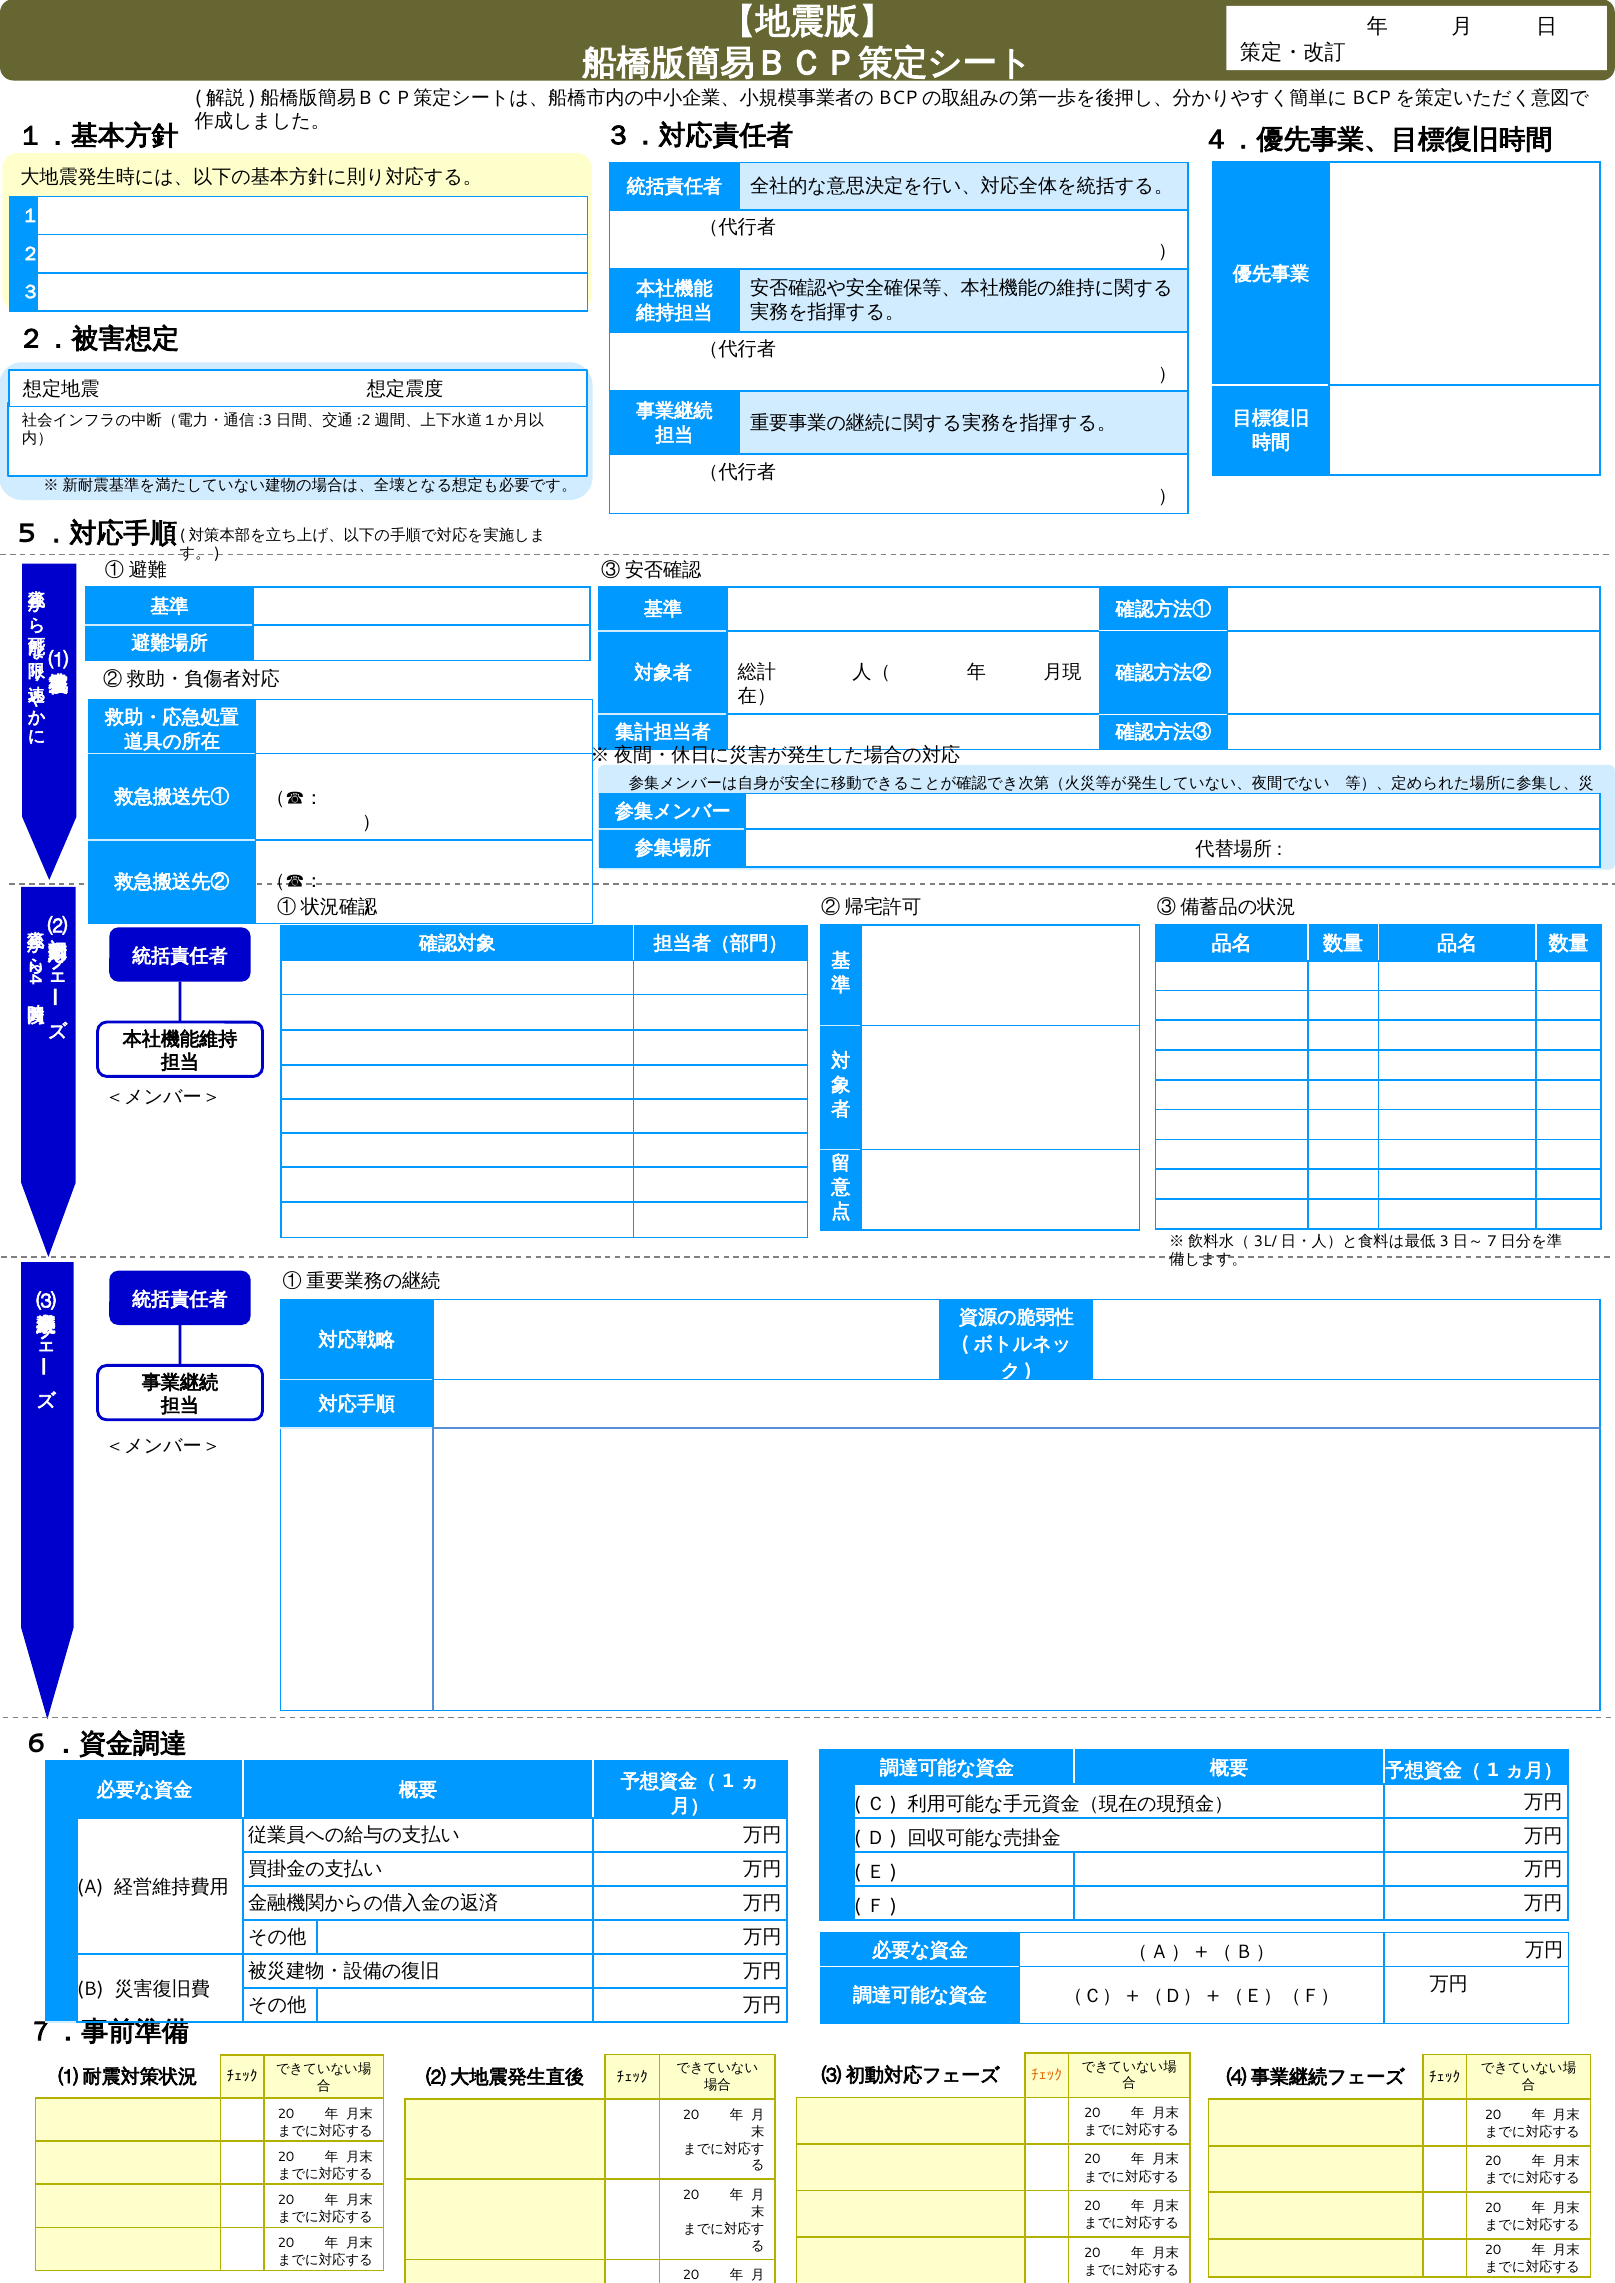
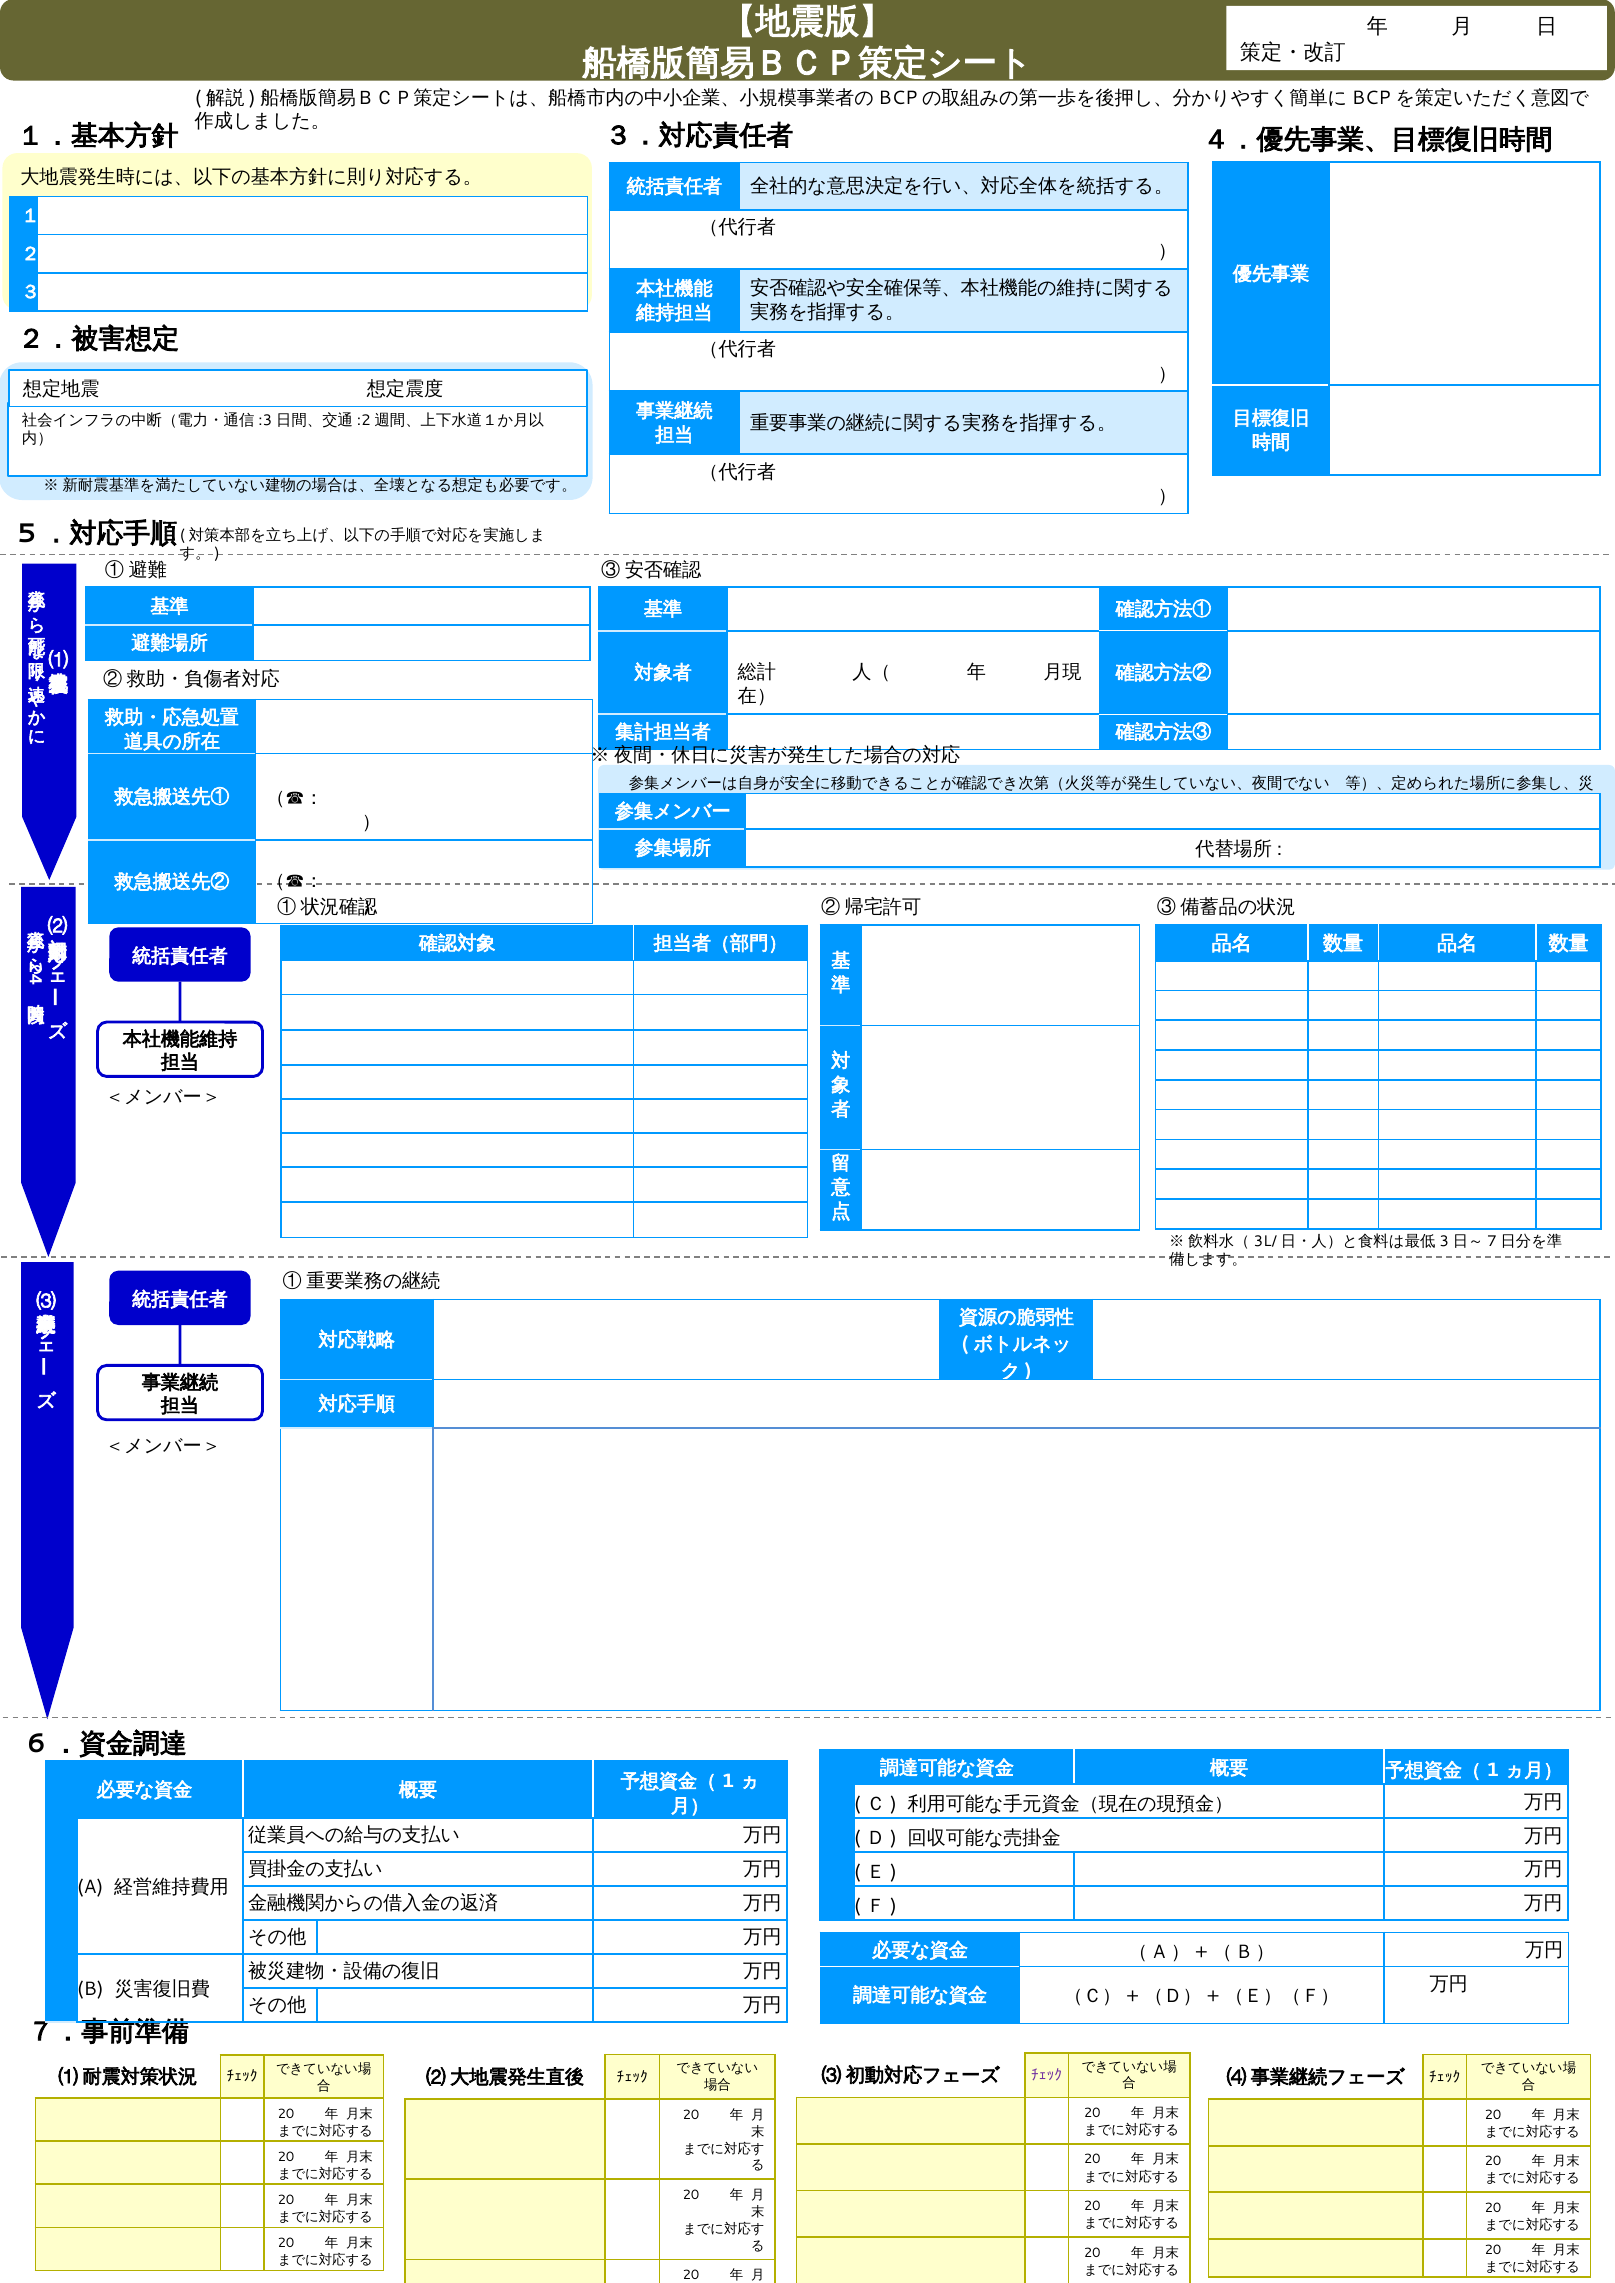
ﾁｪｯｸ colour: orange -> purple (1047, 2076)
